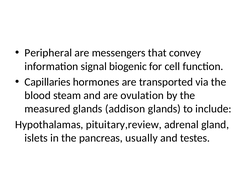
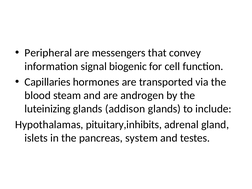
ovulation: ovulation -> androgen (142, 95)
measured: measured -> luteinizing (48, 109)
pituitary,review: pituitary,review -> pituitary,inhibits (124, 125)
usually: usually -> system (142, 138)
